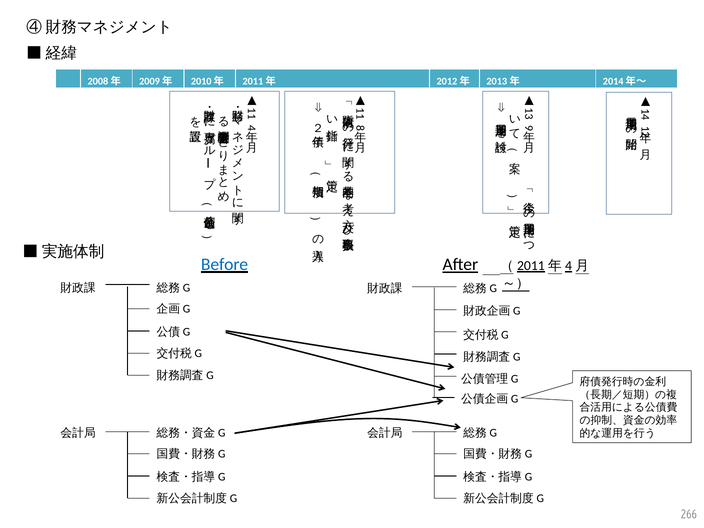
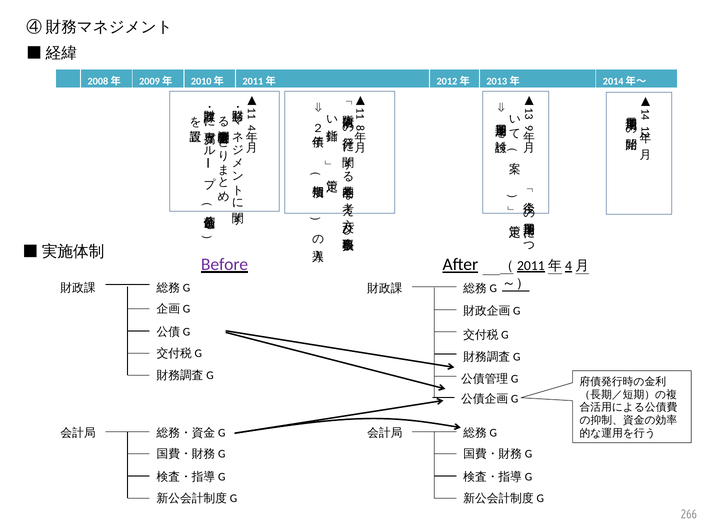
Before colour: blue -> purple (225, 264)
